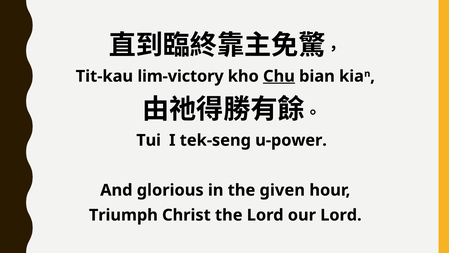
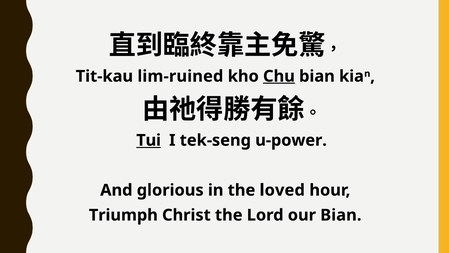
lim-victory: lim-victory -> lim-ruined (180, 76)
Tui underline: none -> present (149, 140)
given: given -> loved (282, 190)
our Lord: Lord -> Bian (341, 215)
